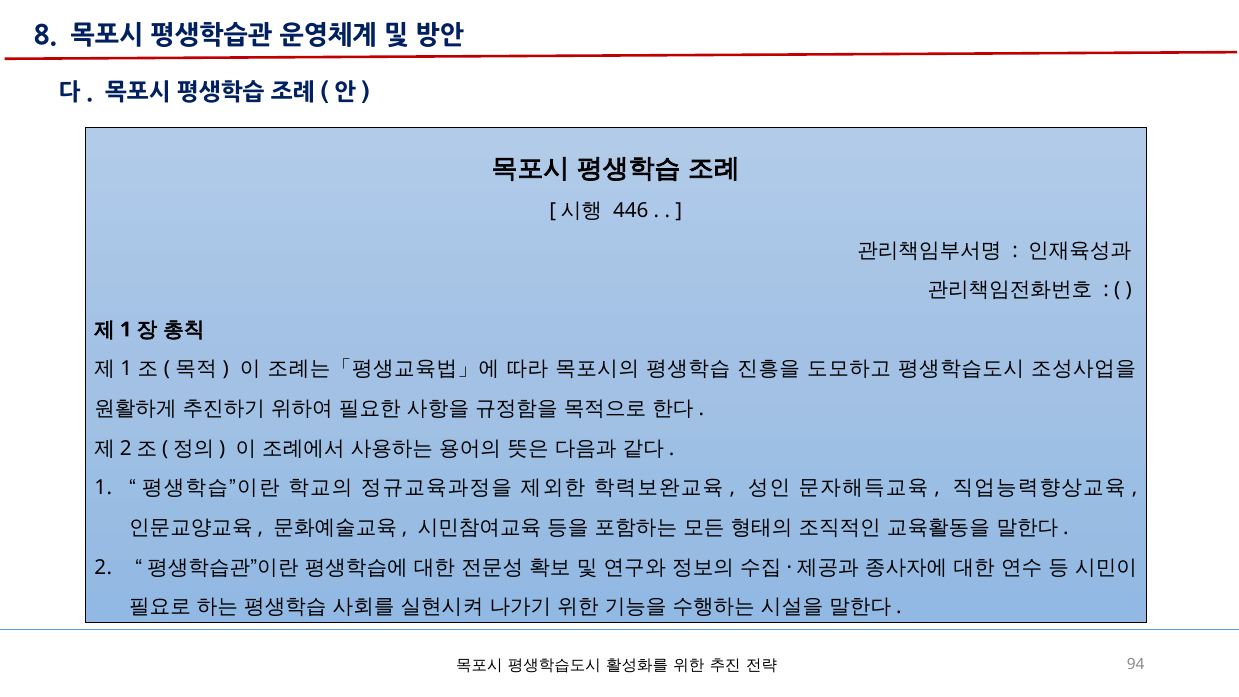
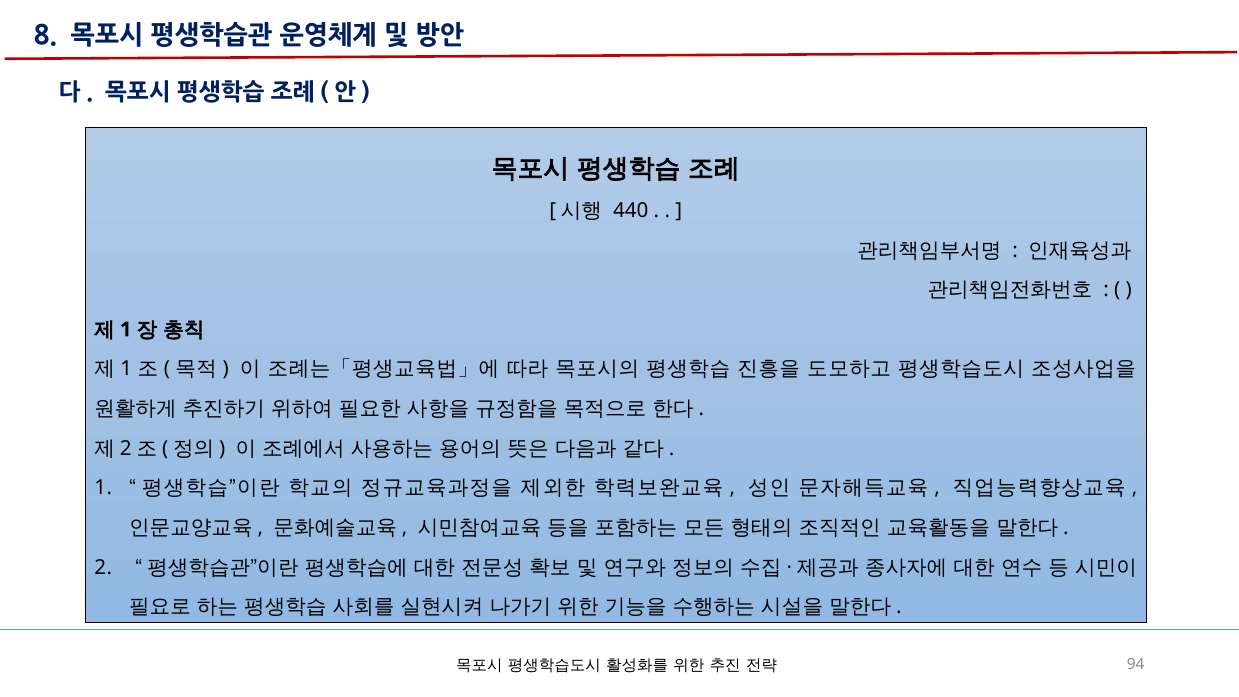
446: 446 -> 440 (631, 211)
